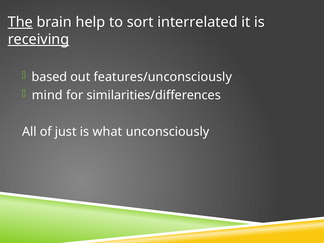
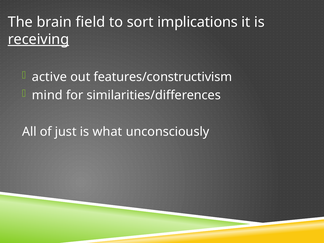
The underline: present -> none (20, 22)
help: help -> field (90, 22)
interrelated: interrelated -> implications (198, 22)
based: based -> active (49, 77)
features/unconsciously: features/unconsciously -> features/constructivism (163, 77)
